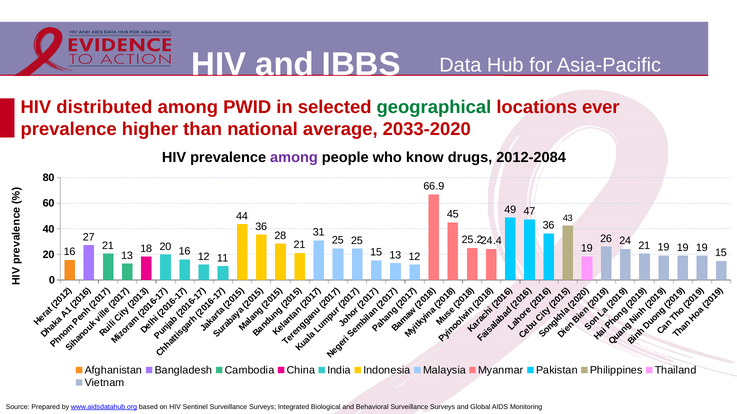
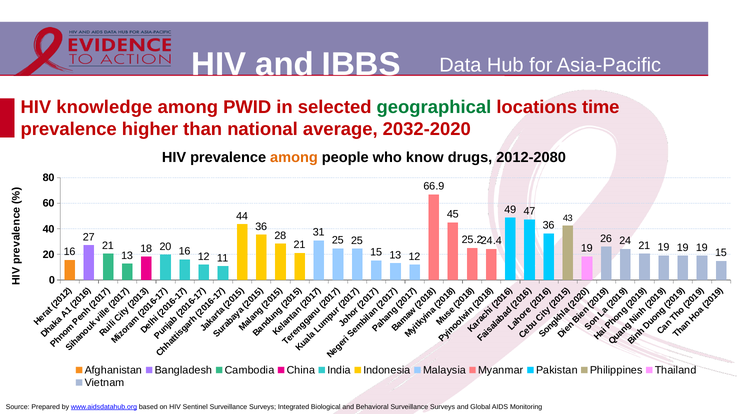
distributed: distributed -> knowledge (104, 107)
ever: ever -> time (601, 107)
2033-2020: 2033-2020 -> 2032-2020 (427, 129)
among colour: purple -> orange (294, 158)
2012-2084: 2012-2084 -> 2012-2080 (531, 158)
